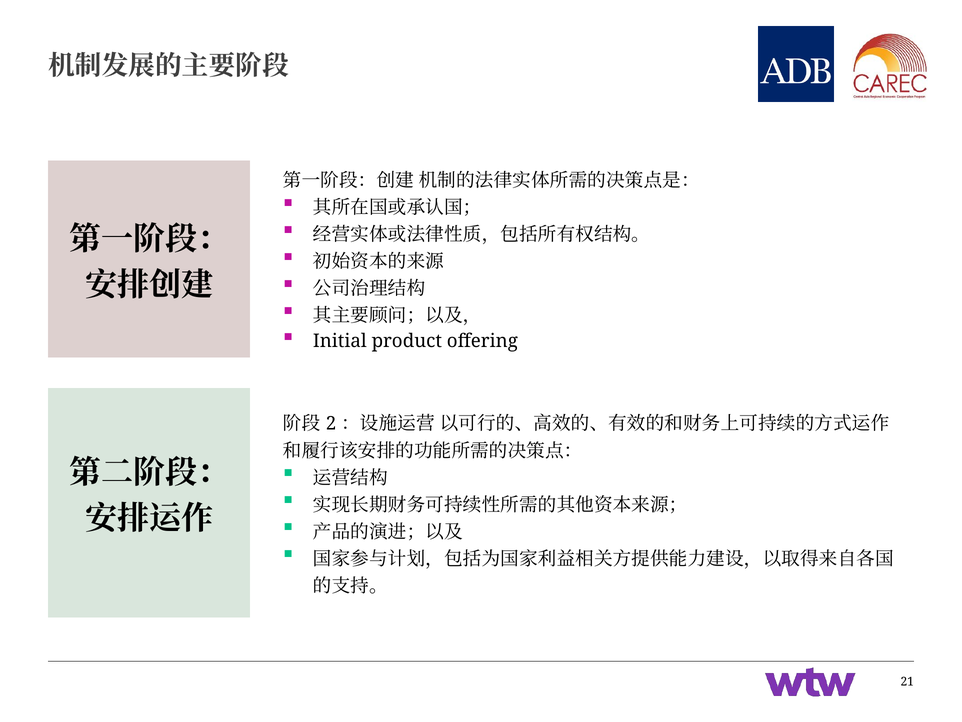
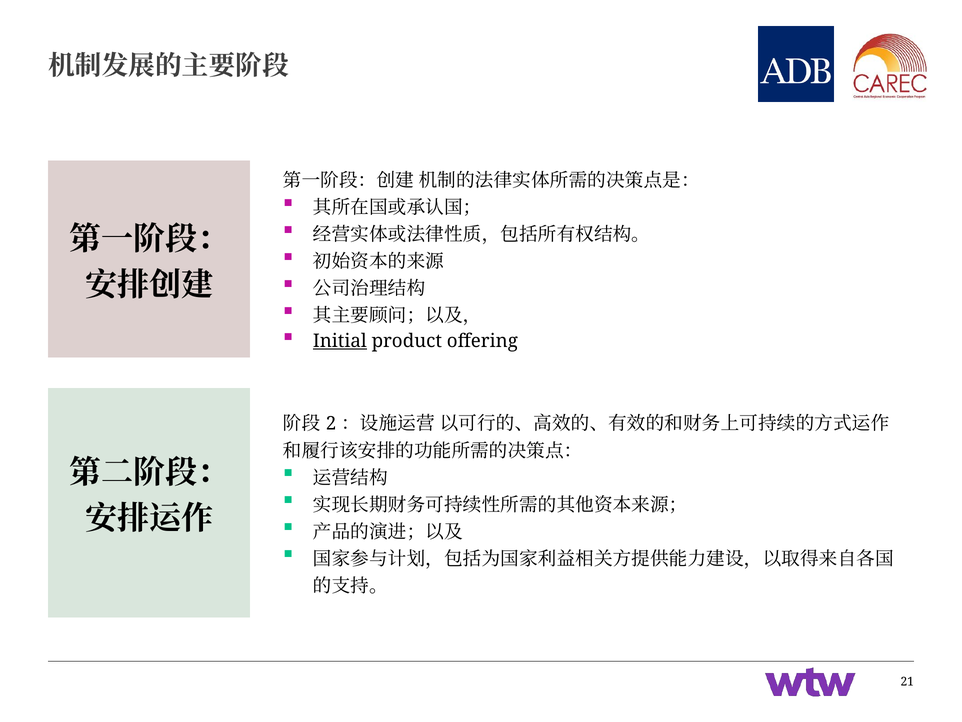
Initial underline: none -> present (340, 341)
